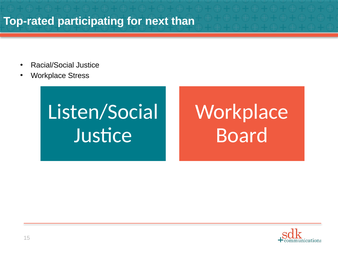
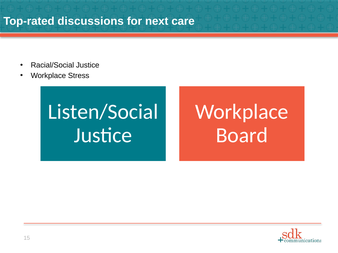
participating: participating -> discussions (91, 21)
than: than -> care (183, 21)
